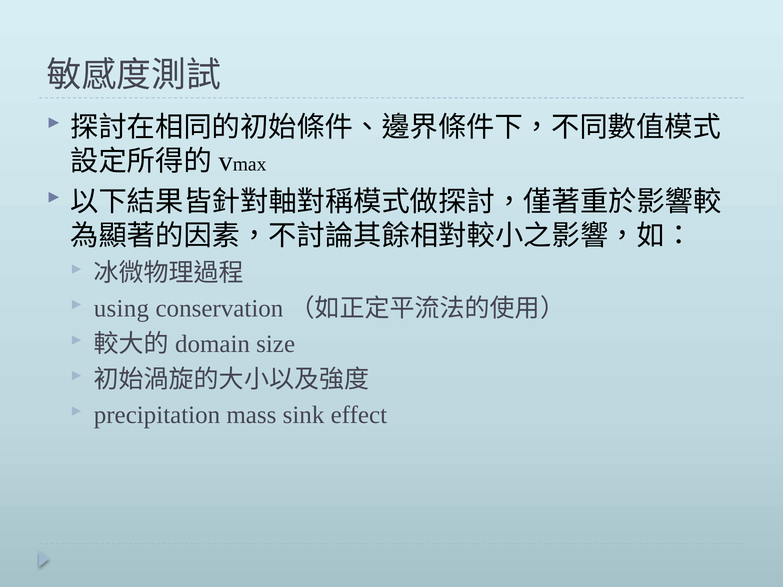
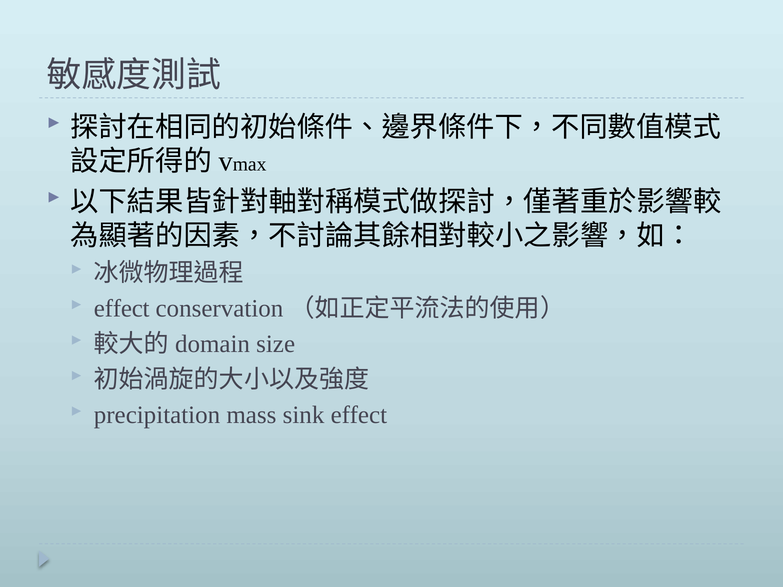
using: using -> effect (122, 309)
